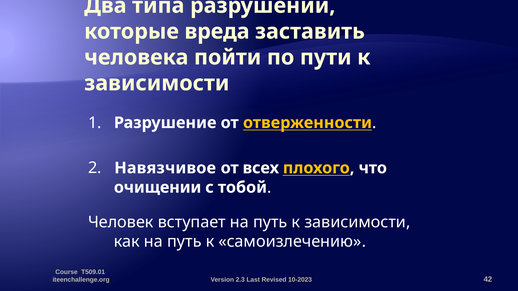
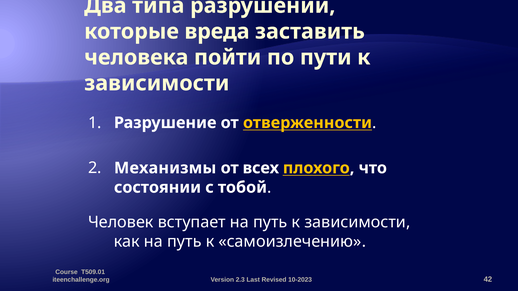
Навязчивое: Навязчивое -> Механизмы (165, 168)
очищении: очищении -> состоянии (158, 188)
